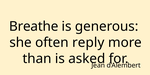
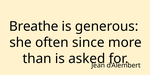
reply: reply -> since (88, 43)
